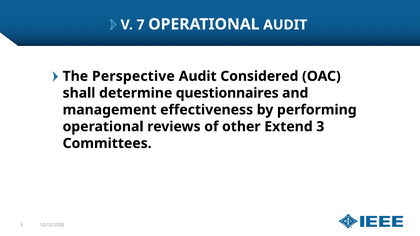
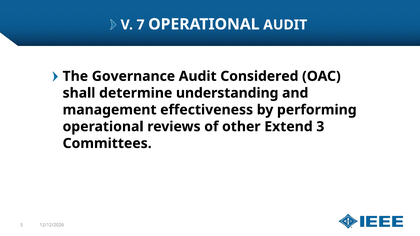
Perspective: Perspective -> Governance (133, 76)
questionnaires: questionnaires -> understanding (227, 93)
